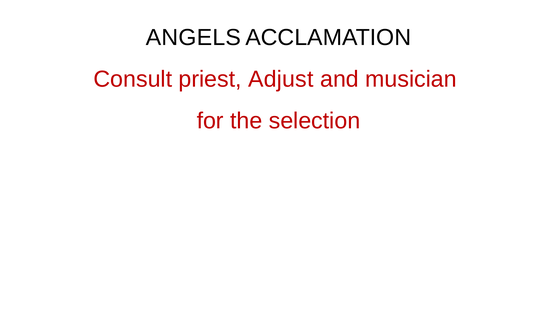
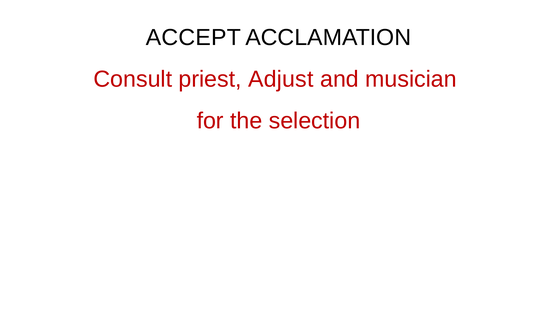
ANGELS: ANGELS -> ACCEPT (193, 38)
